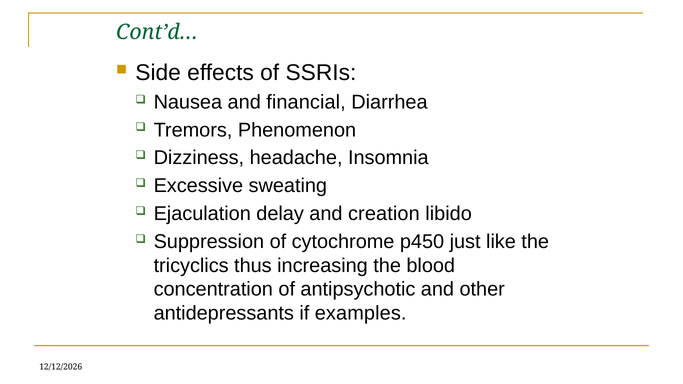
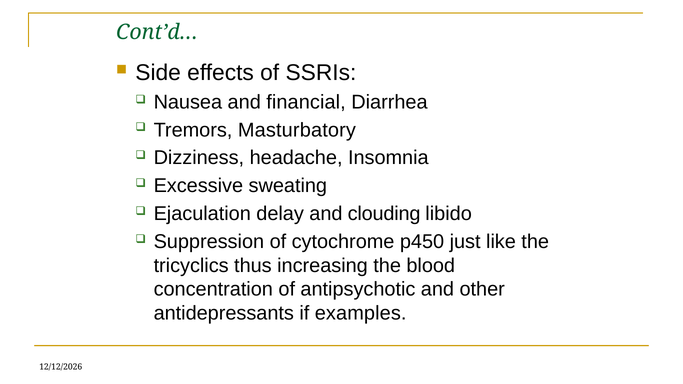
Phenomenon: Phenomenon -> Masturbatory (297, 130)
creation: creation -> clouding (384, 214)
